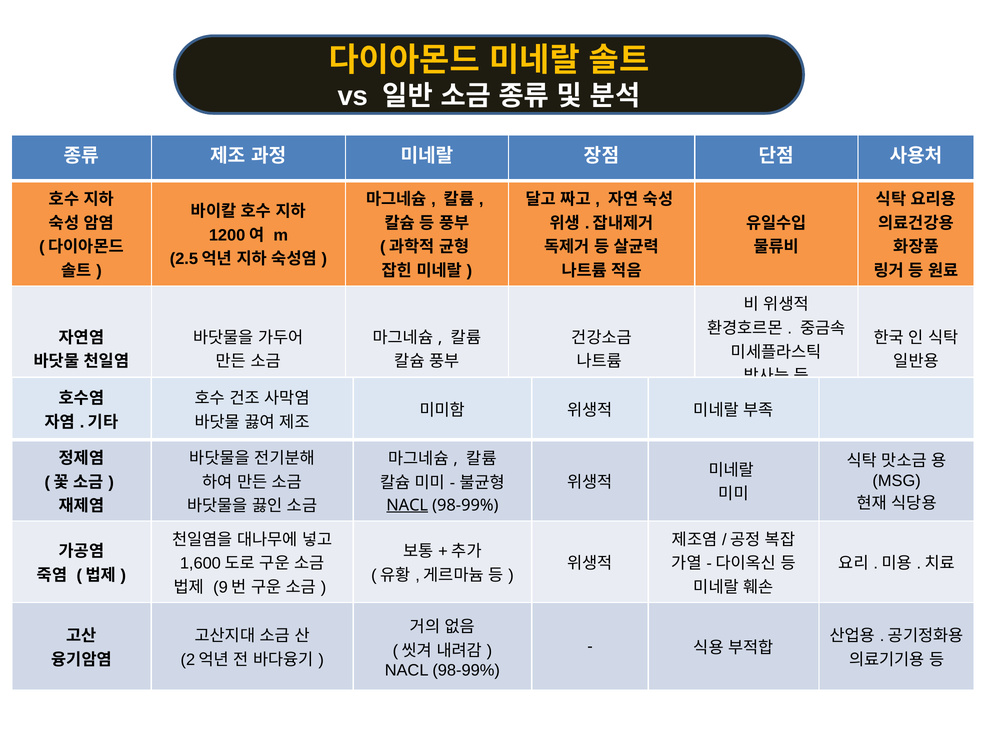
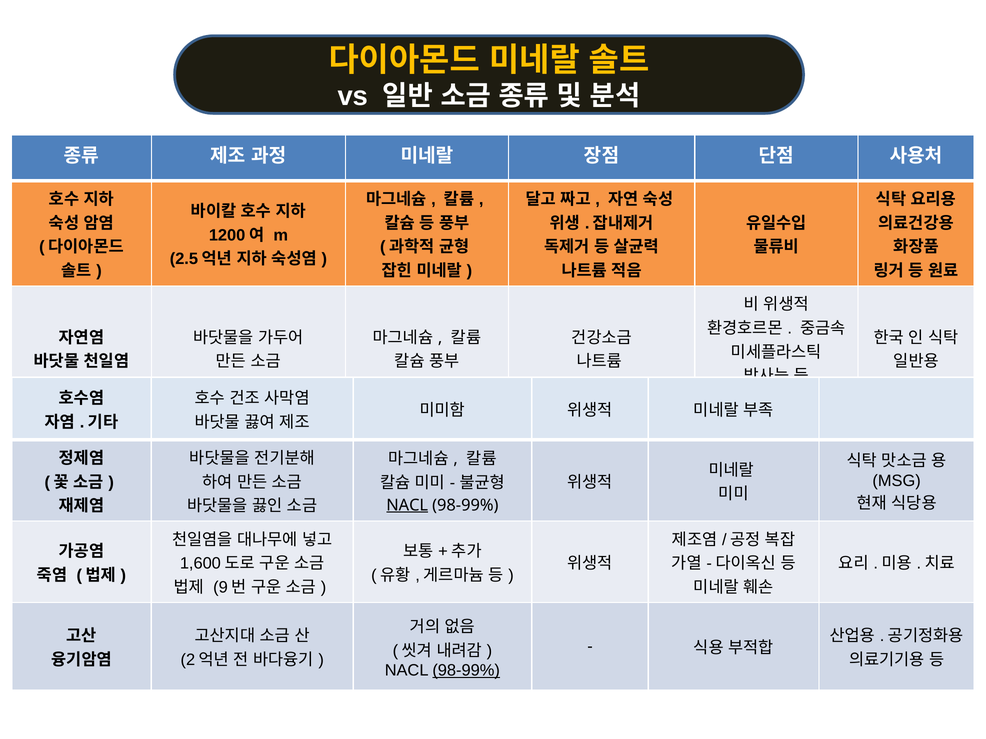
98-99% underline: none -> present (466, 671)
